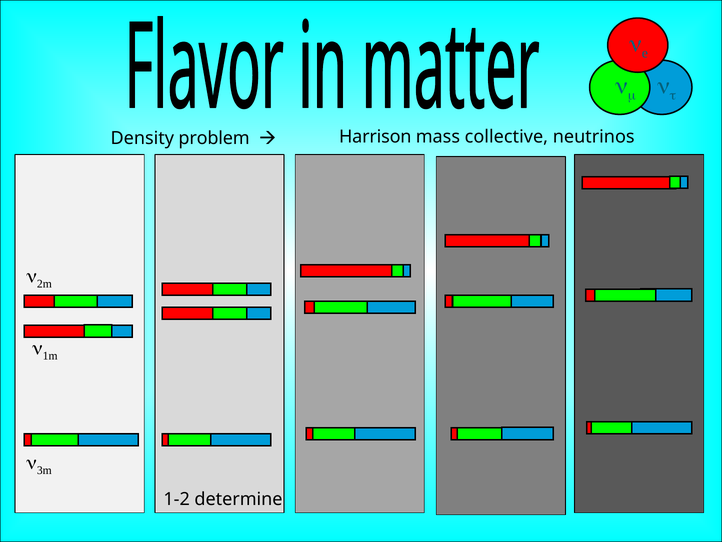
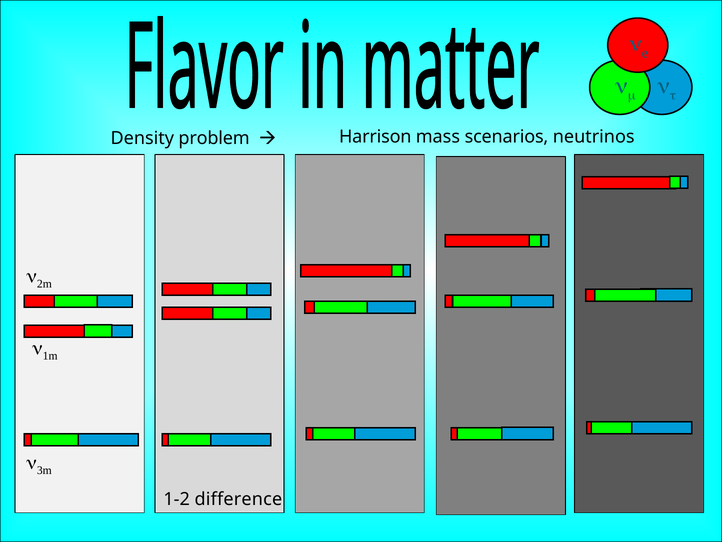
collective: collective -> scenarios (507, 137)
determine: determine -> difference (238, 499)
